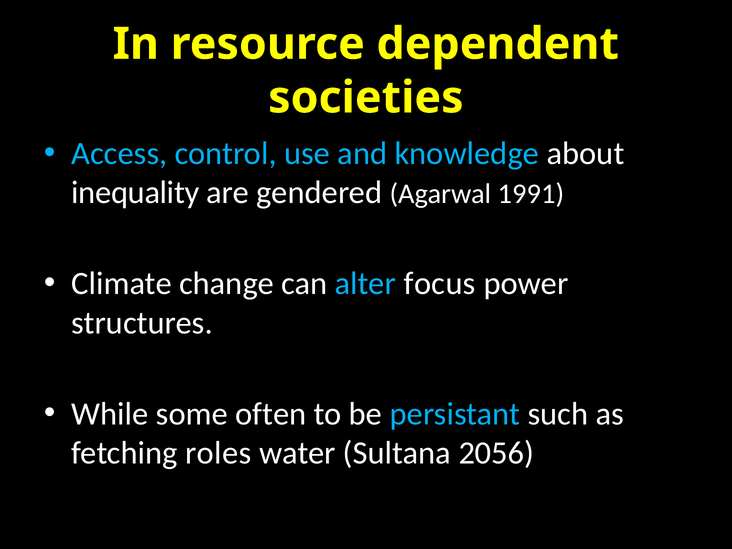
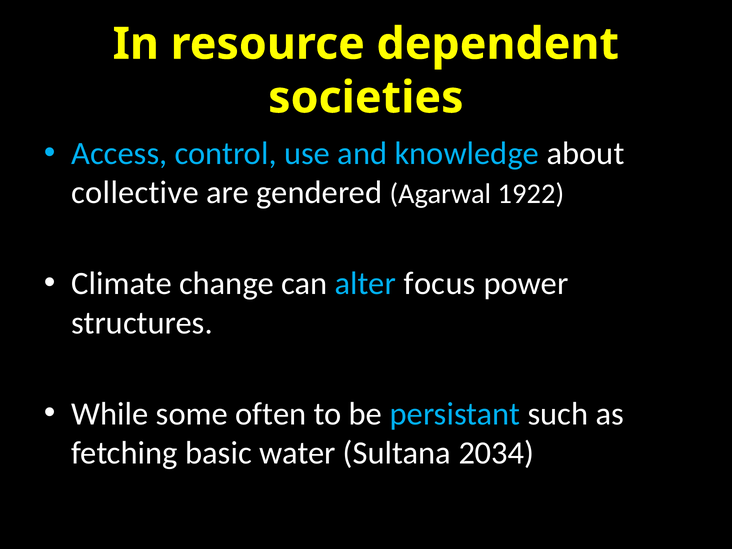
inequality: inequality -> collective (135, 193)
1991: 1991 -> 1922 (531, 194)
roles: roles -> basic (218, 453)
2056: 2056 -> 2034 (496, 453)
